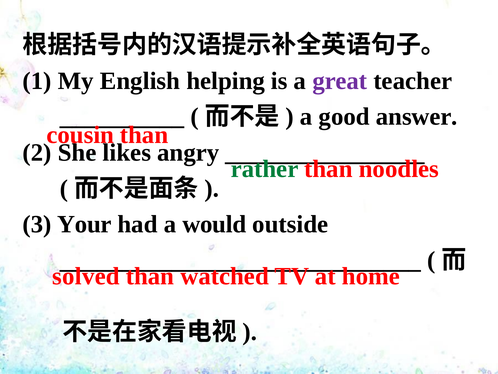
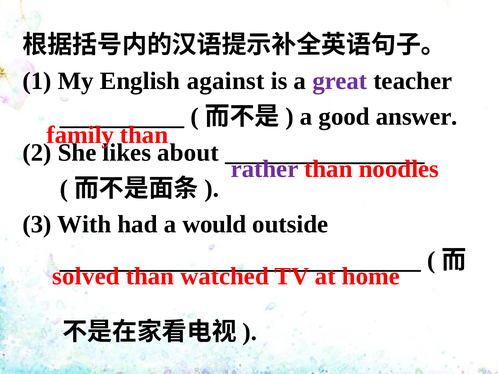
helping: helping -> against (226, 81)
cousin: cousin -> family (80, 135)
angry: angry -> about (188, 152)
rather colour: green -> purple (265, 169)
Your: Your -> With (84, 224)
